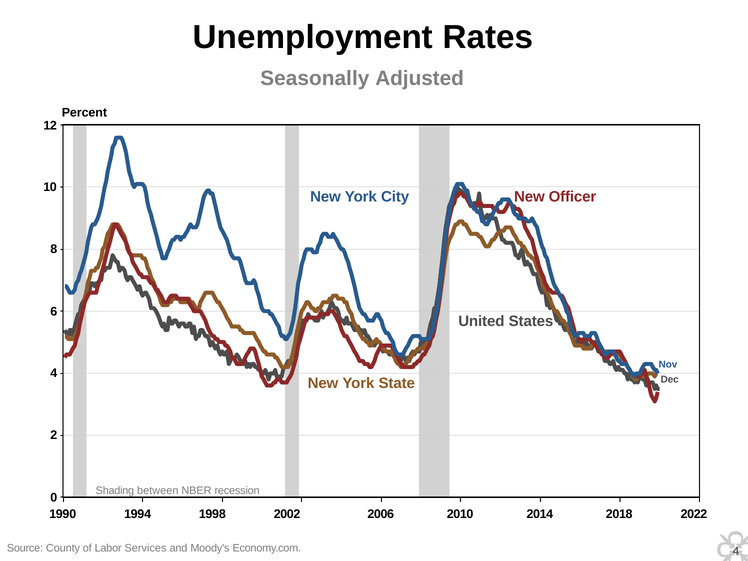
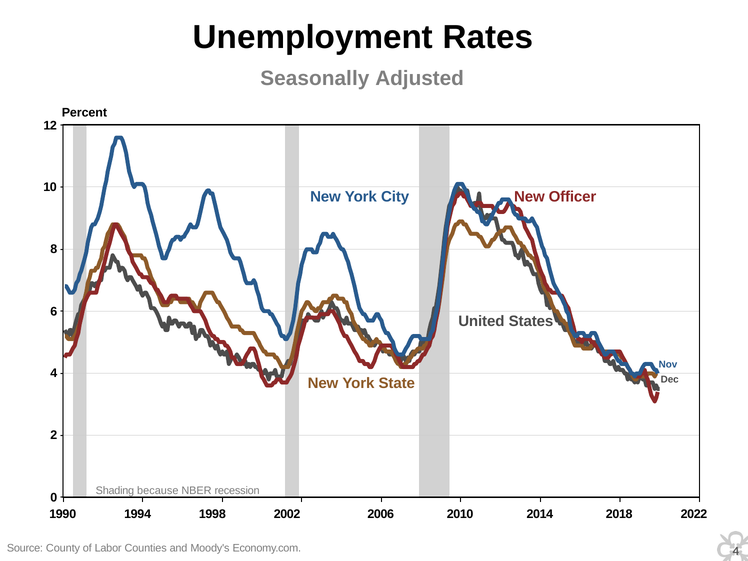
between: between -> because (158, 491)
Services: Services -> Counties (146, 548)
